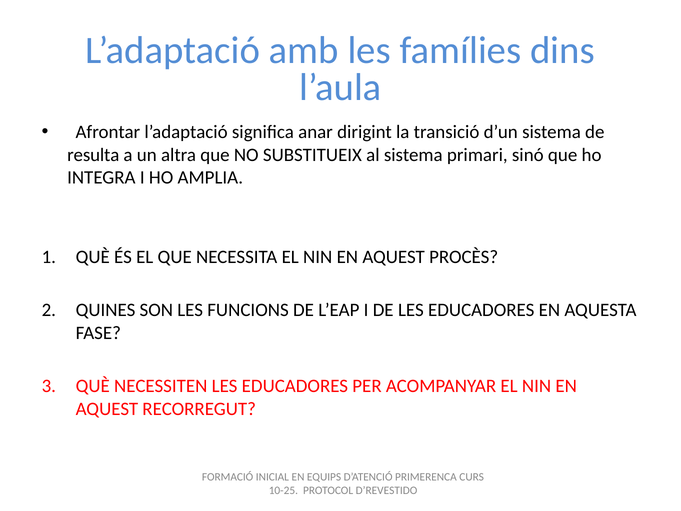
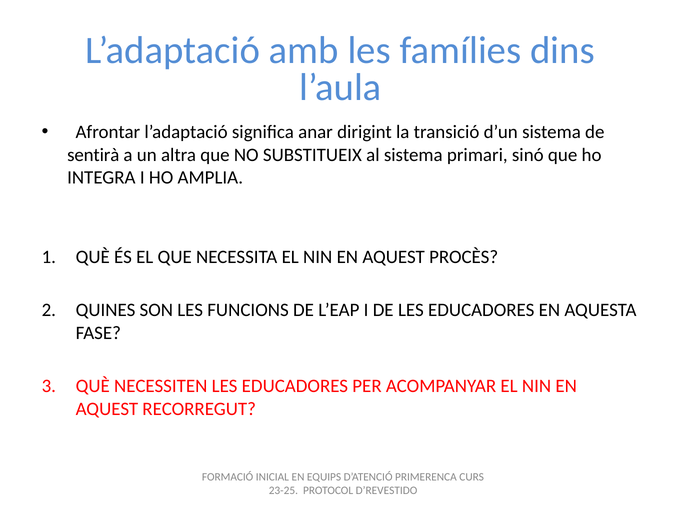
resulta: resulta -> sentirà (93, 155)
10-25: 10-25 -> 23-25 (283, 490)
